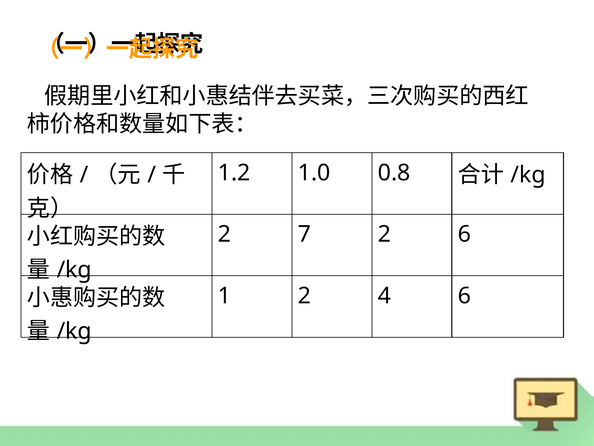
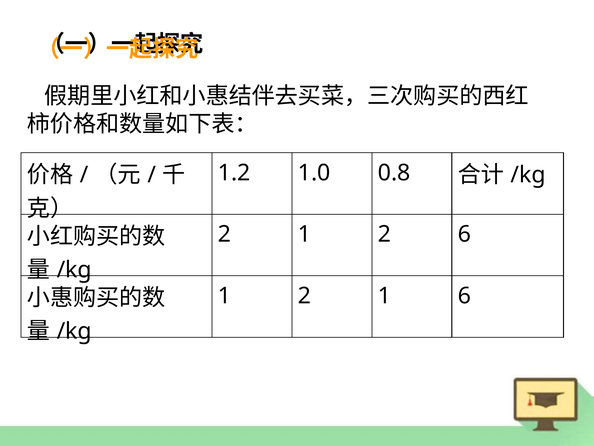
7: 7 -> 1 (304, 234)
1 2 4: 4 -> 1 (384, 295)
